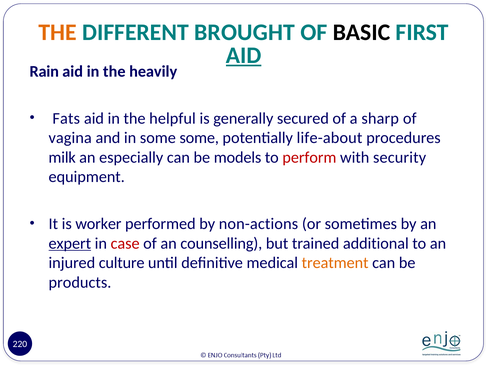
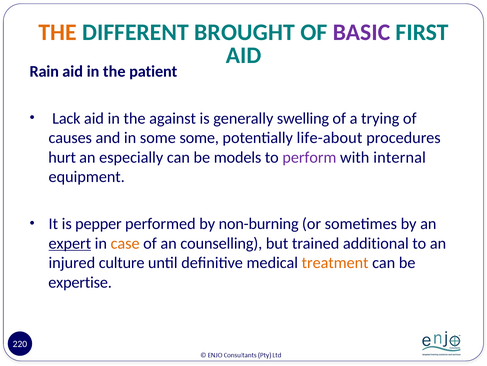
BASIC colour: black -> purple (361, 32)
AID underline: present -> none (244, 55)
heavily: heavily -> patient (153, 71)
Fats: Fats -> Lack (66, 118)
helpful: helpful -> against (173, 118)
secured: secured -> swelling (303, 118)
sharp: sharp -> trying (380, 118)
vagina: vagina -> causes (70, 138)
milk: milk -> hurt (62, 157)
perform colour: red -> purple (309, 157)
security: security -> internal (400, 157)
worker: worker -> pepper (98, 223)
non-actions: non-actions -> non-burning (259, 223)
case colour: red -> orange (125, 243)
products: products -> expertise (80, 282)
